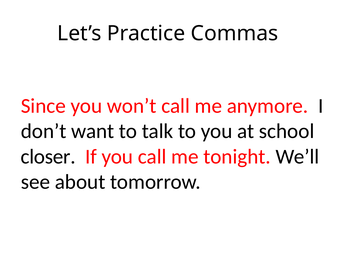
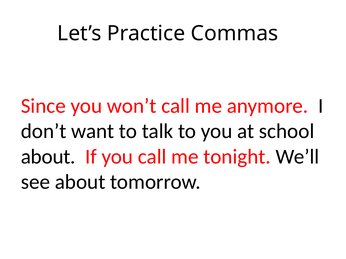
closer: closer -> about (48, 157)
